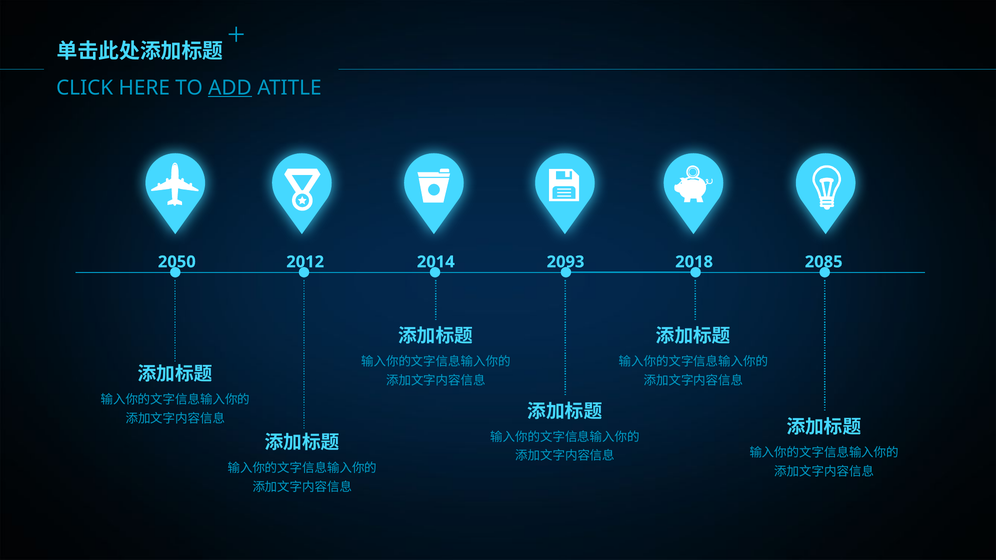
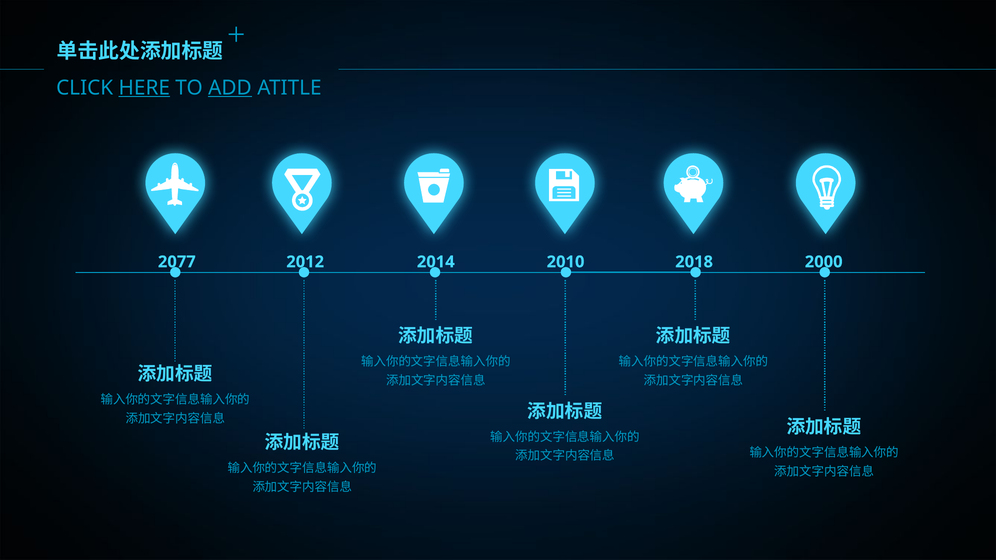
HERE underline: none -> present (144, 88)
2050: 2050 -> 2077 (177, 262)
2093: 2093 -> 2010 (566, 262)
2085: 2085 -> 2000 (824, 262)
